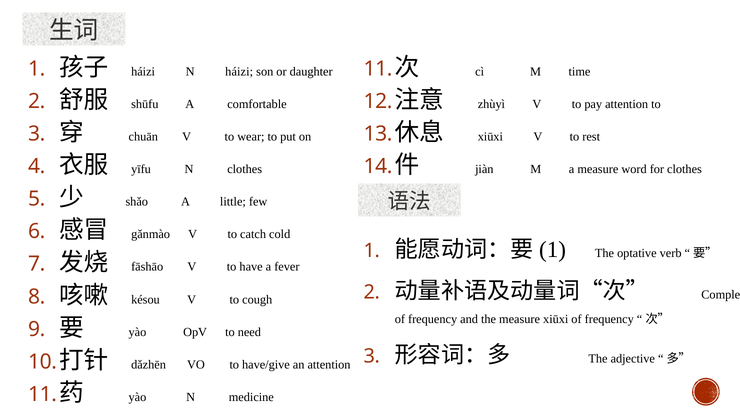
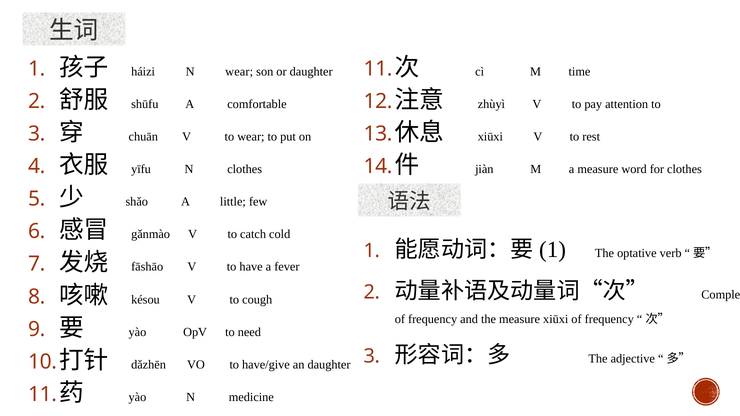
háizi: háizi -> wear (239, 72)
an attention: attention -> daughter (329, 365)
